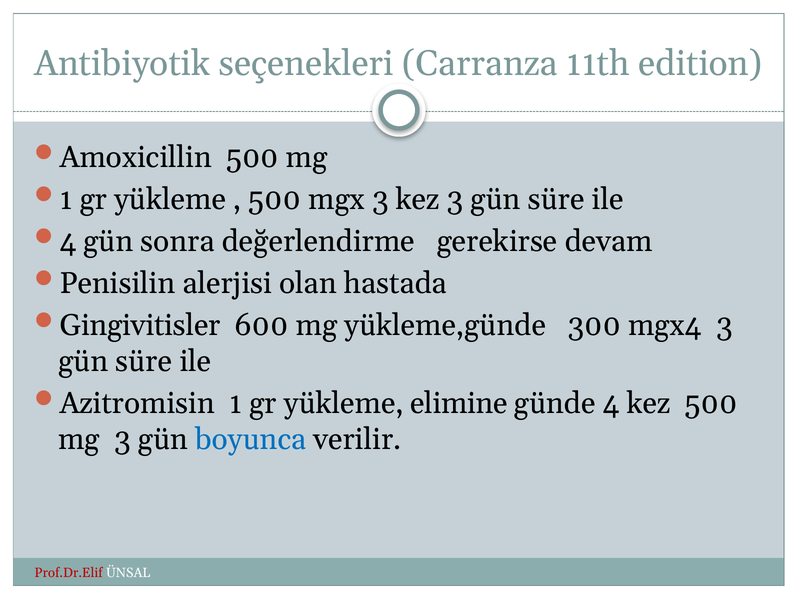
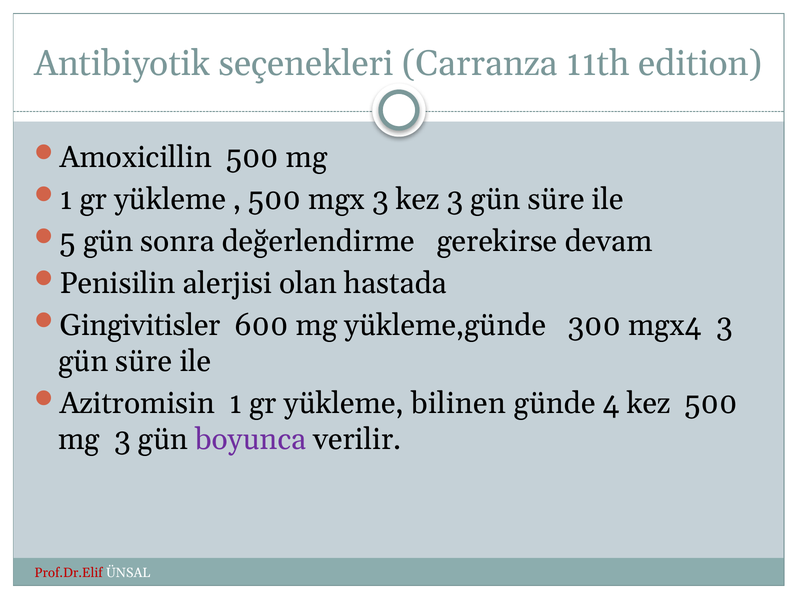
4: 4 -> 5 (68, 241)
elimine: elimine -> bilinen (459, 403)
boyunca colour: blue -> purple (251, 439)
